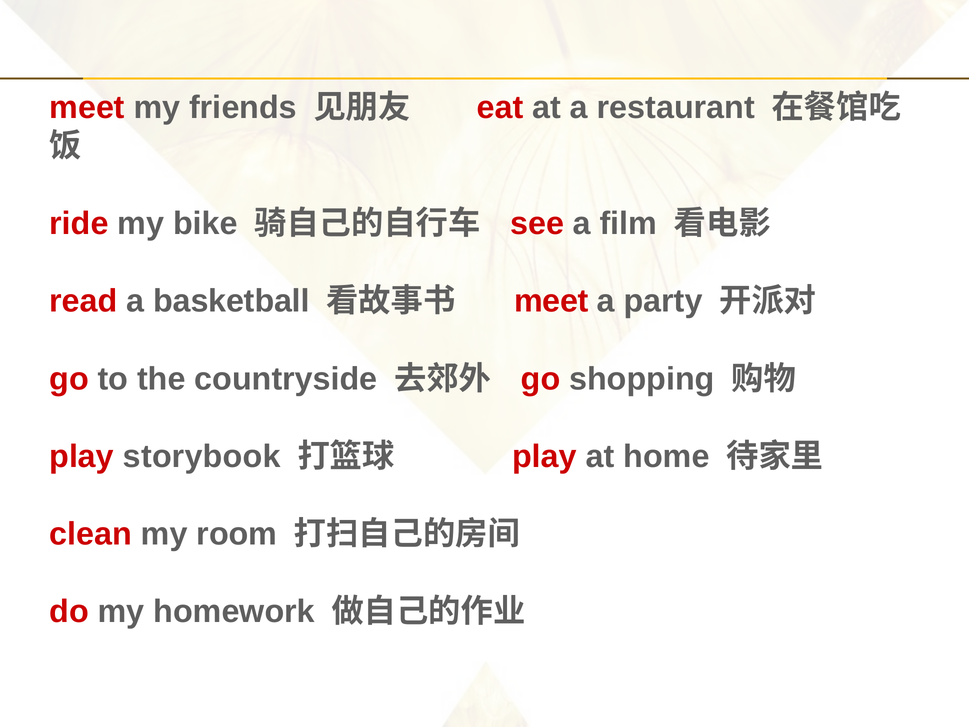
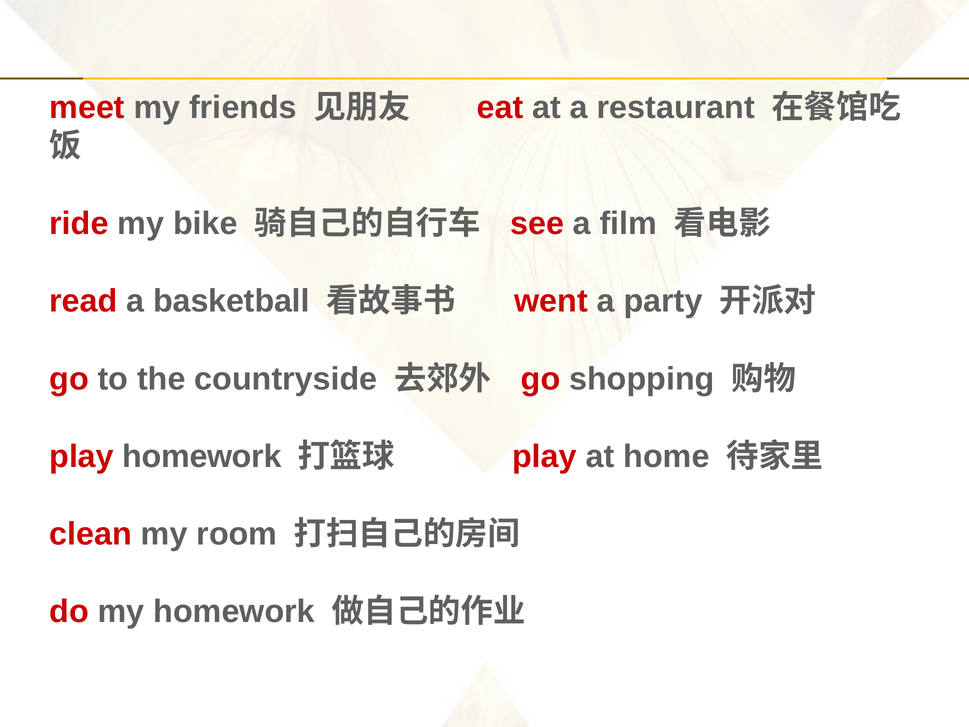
meet: meet -> went (551, 301)
play storybook: storybook -> homework (202, 456)
